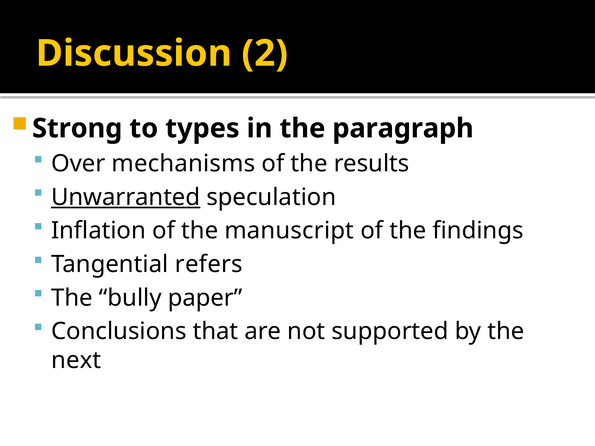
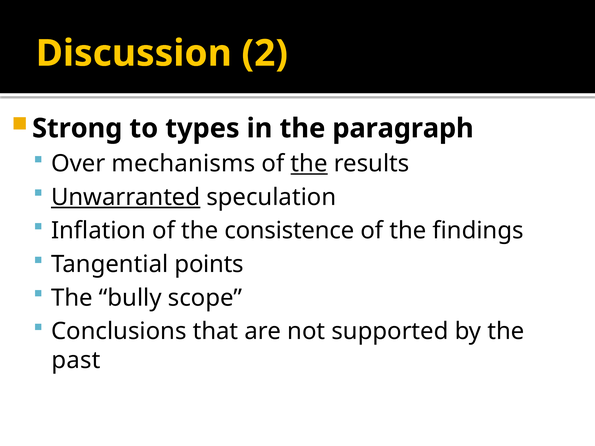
the underline: none -> present (309, 164)
manuscript: manuscript -> consistence (289, 231)
refers: refers -> points (209, 264)
paper: paper -> scope (205, 298)
next: next -> past (76, 360)
